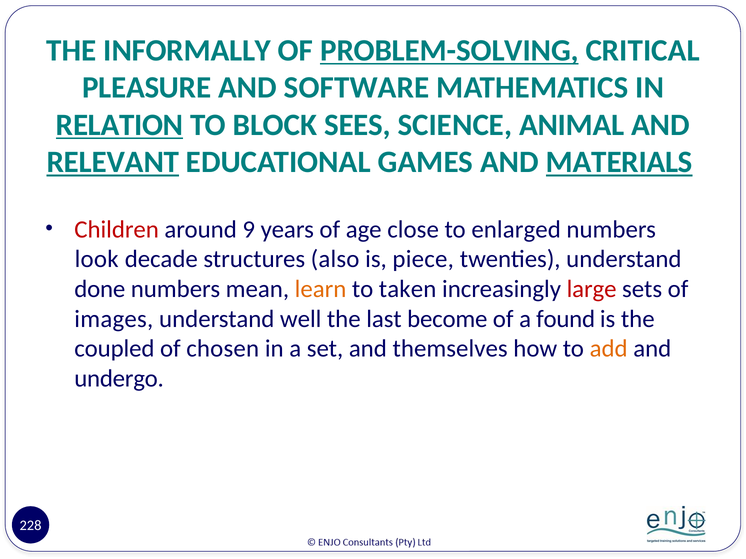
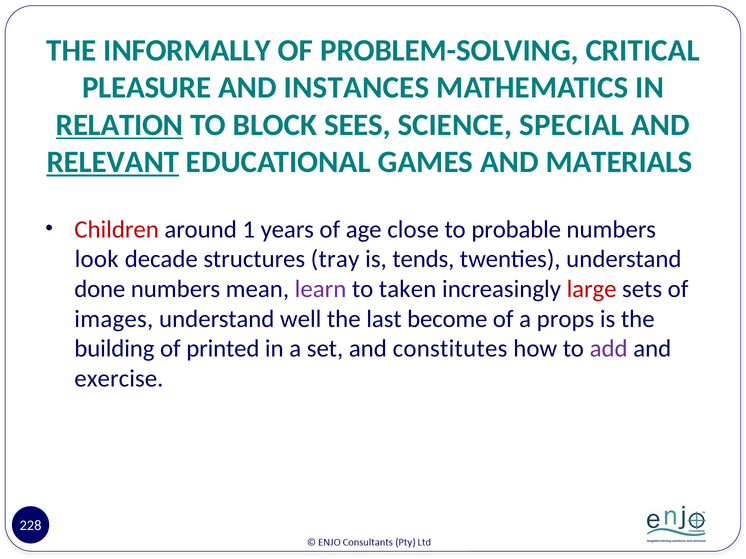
PROBLEM-SOLVING underline: present -> none (449, 50)
SOFTWARE: SOFTWARE -> INSTANCES (357, 88)
ANIMAL: ANIMAL -> SPECIAL (571, 125)
MATERIALS underline: present -> none (619, 162)
9: 9 -> 1 (249, 230)
enlarged: enlarged -> probable (516, 230)
also: also -> tray (335, 259)
piece: piece -> tends (423, 259)
learn colour: orange -> purple (321, 289)
found: found -> props (566, 319)
coupled: coupled -> building (114, 349)
chosen: chosen -> printed (223, 349)
themselves: themselves -> constitutes (450, 349)
add colour: orange -> purple (609, 349)
undergo: undergo -> exercise (119, 379)
